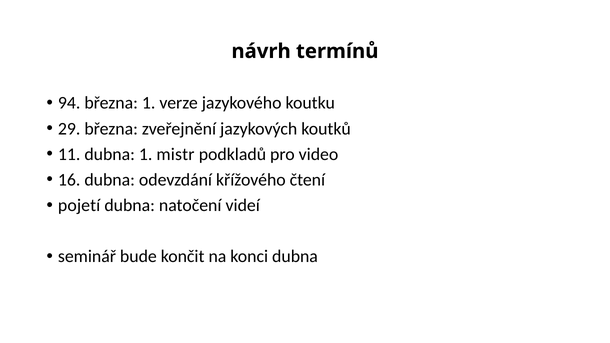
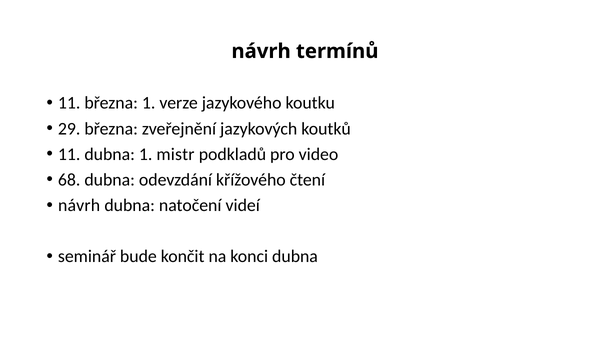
94: 94 -> 11 (69, 103)
16: 16 -> 68 (69, 180)
pojetí: pojetí -> návrh (79, 205)
